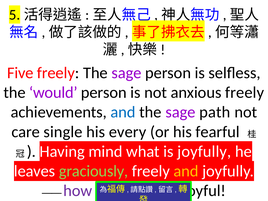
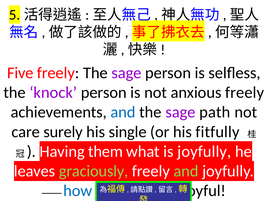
would: would -> knock (53, 93)
single: single -> surely (63, 132)
every: every -> single (128, 132)
fearful: fearful -> fitfully (217, 132)
mind: mind -> them (106, 151)
and colour: yellow -> light green (186, 171)
how colour: purple -> blue (78, 191)
